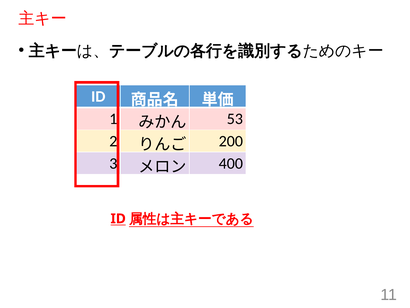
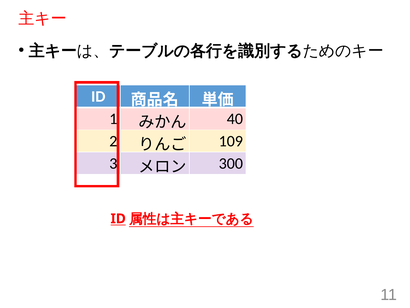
53: 53 -> 40 (235, 119)
200: 200 -> 109 (231, 141)
400: 400 -> 300 (231, 163)
